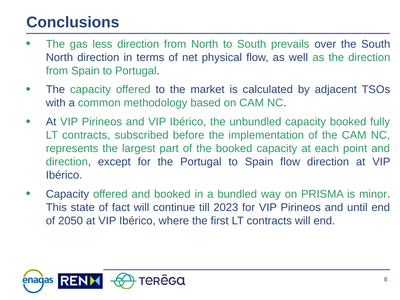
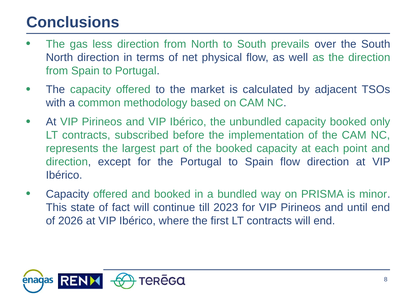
fully: fully -> only (380, 122)
2050: 2050 -> 2026 (71, 221)
